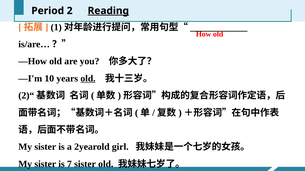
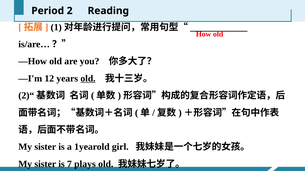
Reading underline: present -> none (108, 11)
10: 10 -> 12 (49, 79)
a 2: 2 -> 1 (77, 147)
7 sister: sister -> plays (85, 164)
